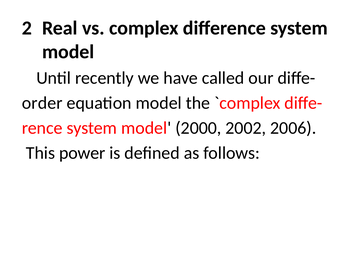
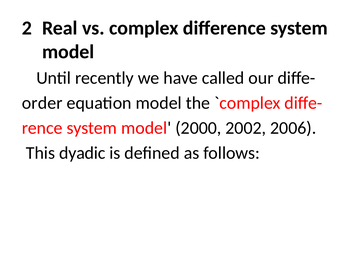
power: power -> dyadic (82, 153)
